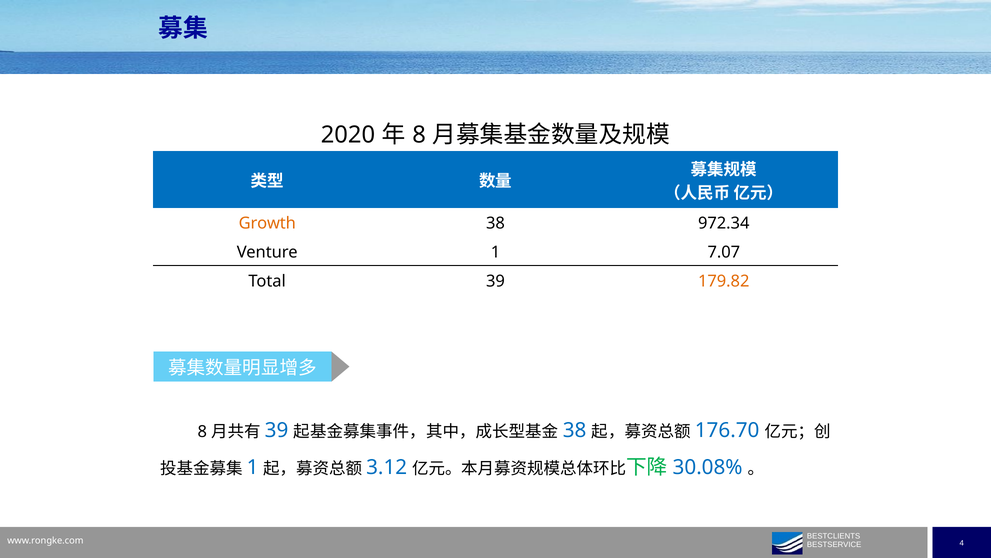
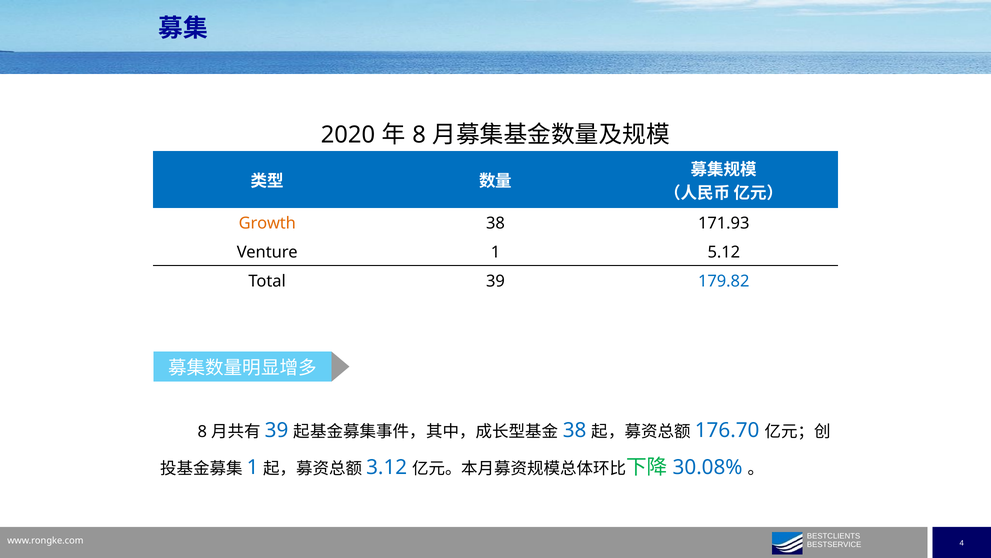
972.34: 972.34 -> 171.93 (724, 223)
7.07: 7.07 -> 5.12 (724, 252)
179.82 colour: orange -> blue (724, 281)
